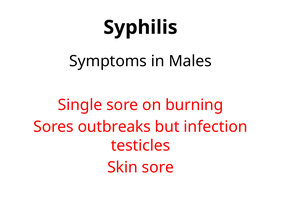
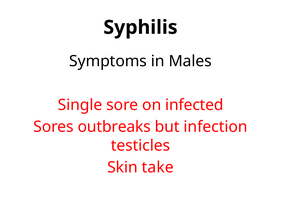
burning: burning -> infected (194, 105)
Skin sore: sore -> take (158, 167)
